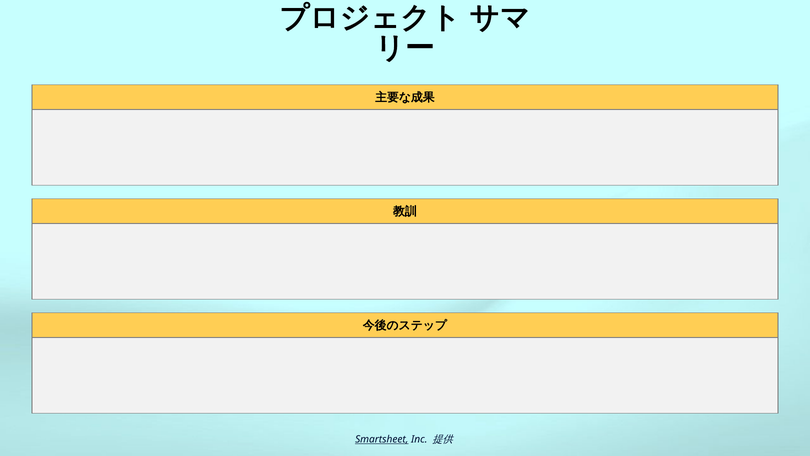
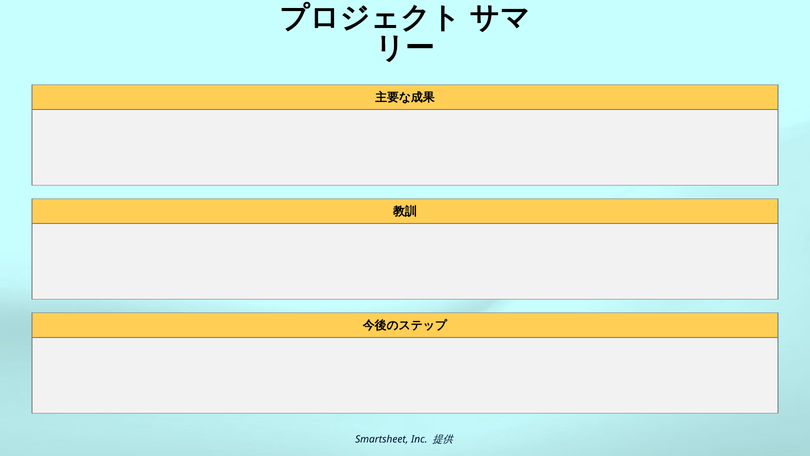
Smartsheet underline: present -> none (382, 439)
